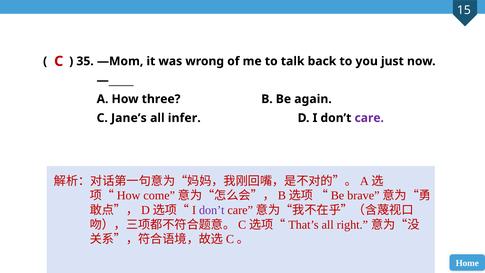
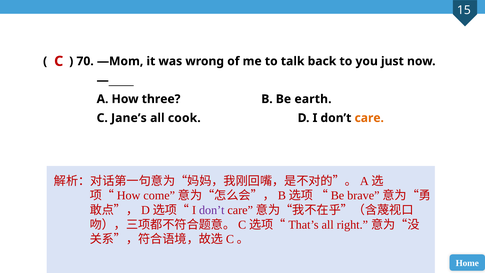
35: 35 -> 70 (85, 61)
again: again -> earth (313, 99)
infer: infer -> cook (184, 118)
care colour: purple -> orange (369, 118)
